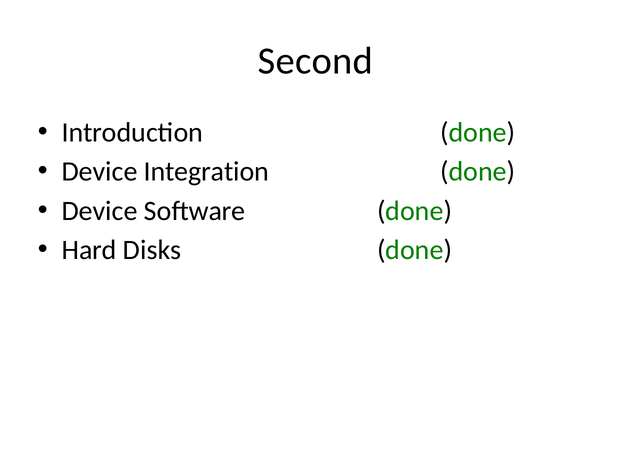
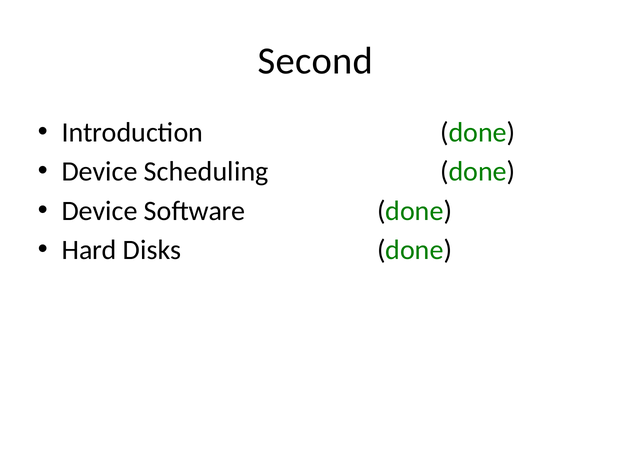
Integration: Integration -> Scheduling (206, 172)
